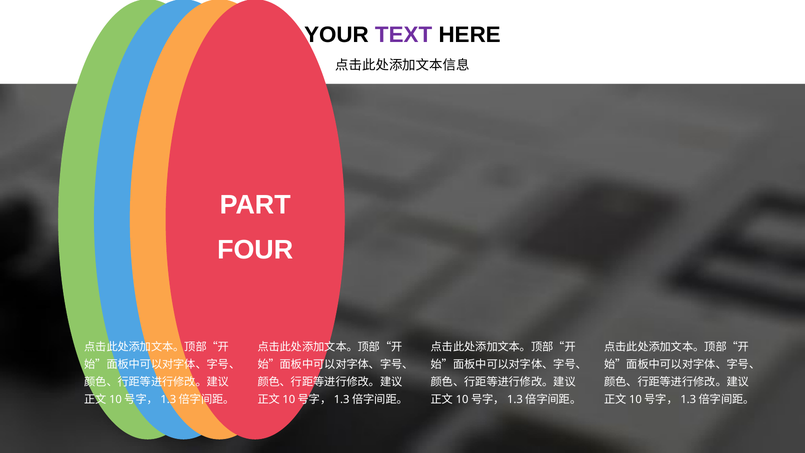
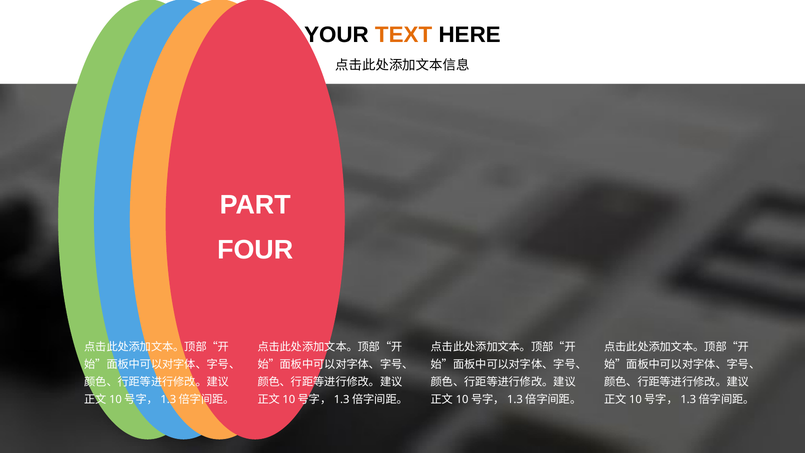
TEXT colour: purple -> orange (404, 35)
